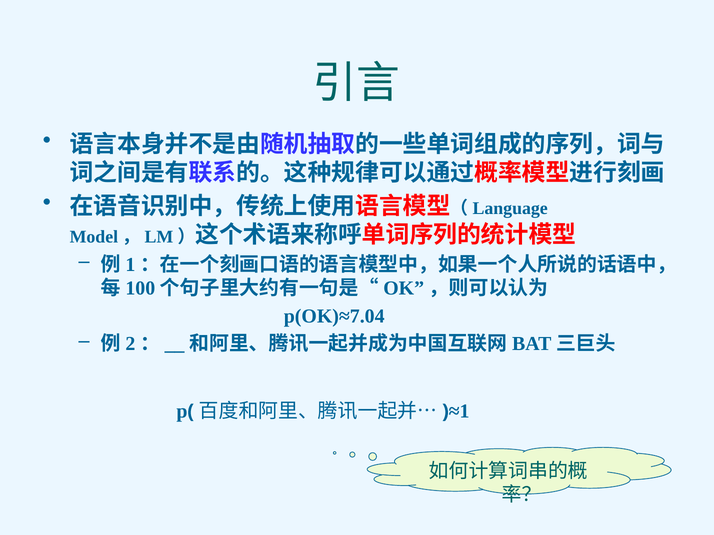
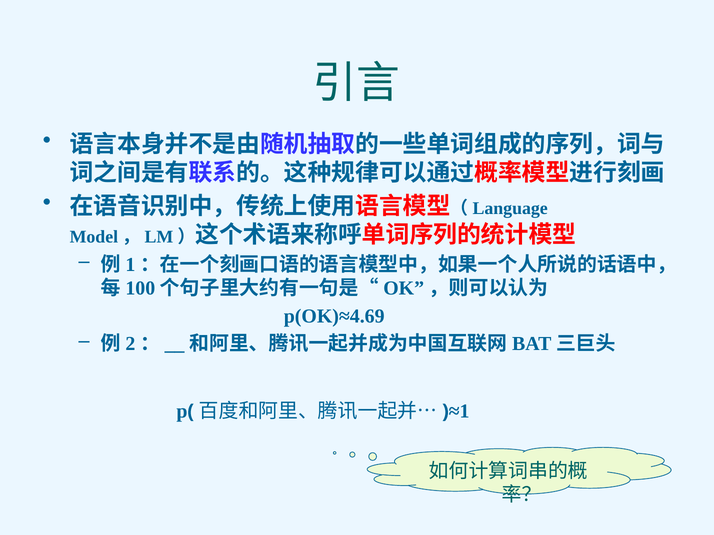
p(OK)≈7.04: p(OK)≈7.04 -> p(OK)≈4.69 (334, 316)
